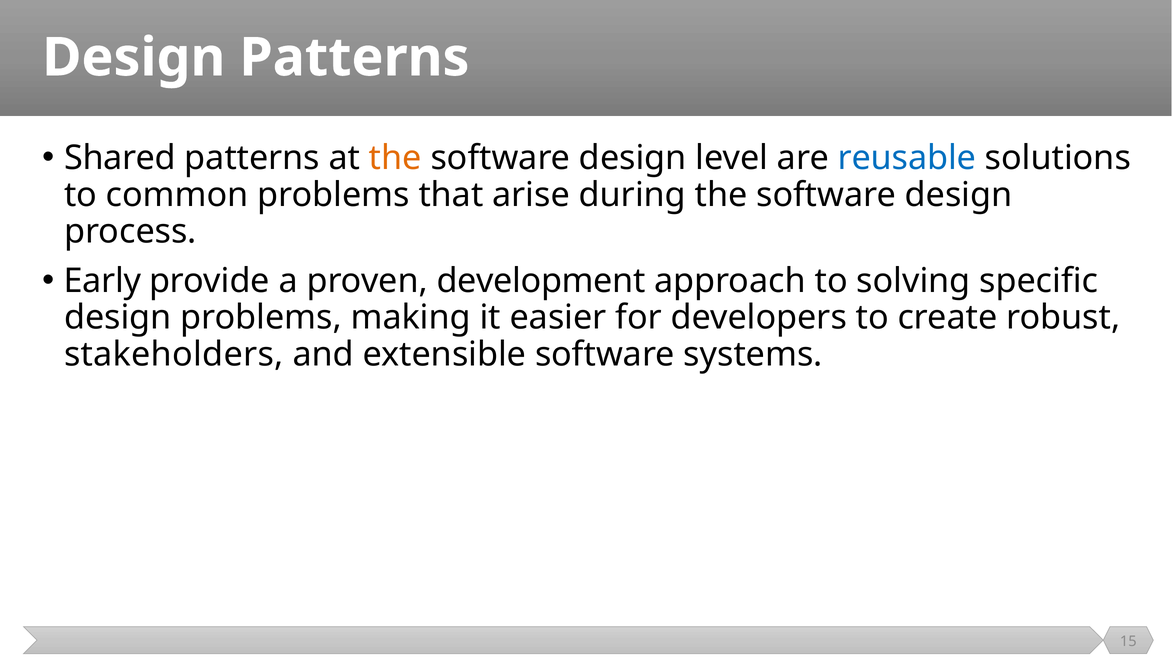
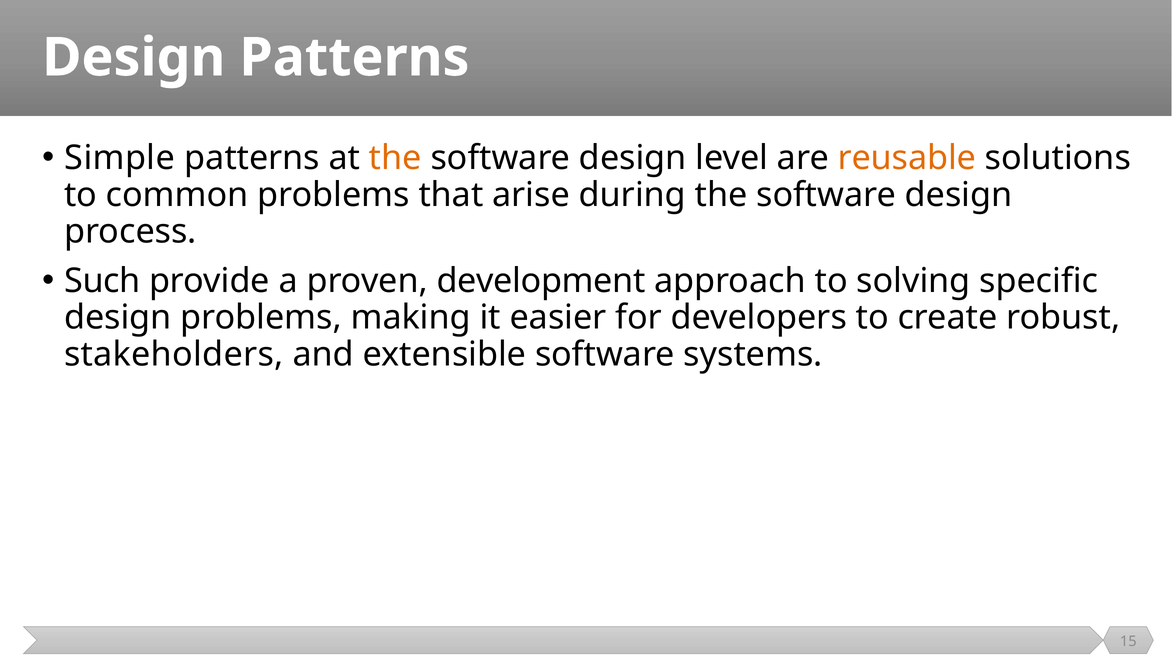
Shared: Shared -> Simple (120, 158)
reusable colour: blue -> orange (907, 158)
Early: Early -> Such (102, 281)
